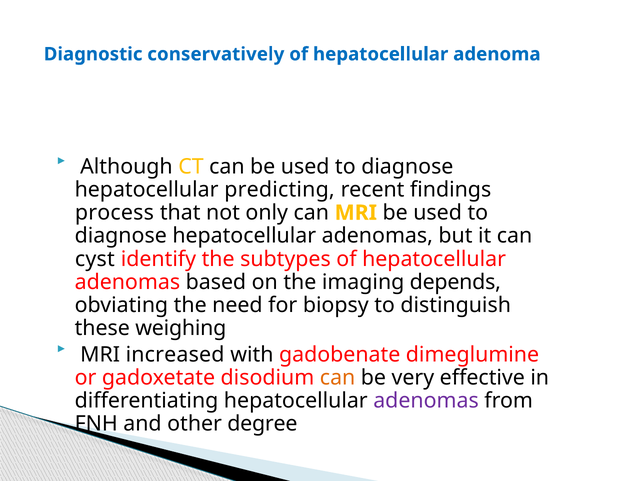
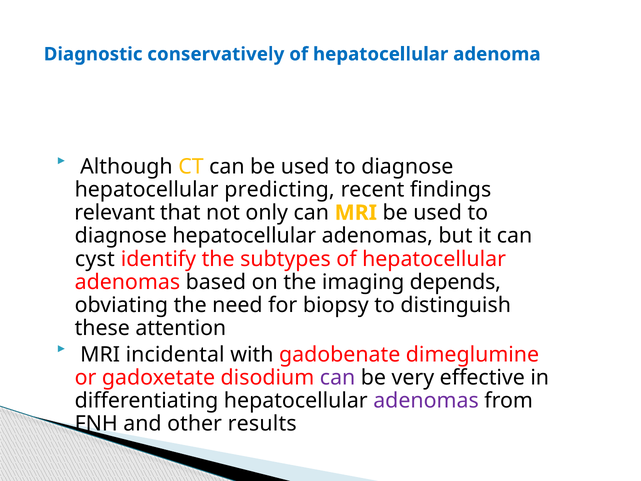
process: process -> relevant (115, 213)
weighing: weighing -> attention (181, 328)
increased: increased -> incidental (175, 354)
can colour: orange -> purple (338, 377)
degree: degree -> results (262, 423)
